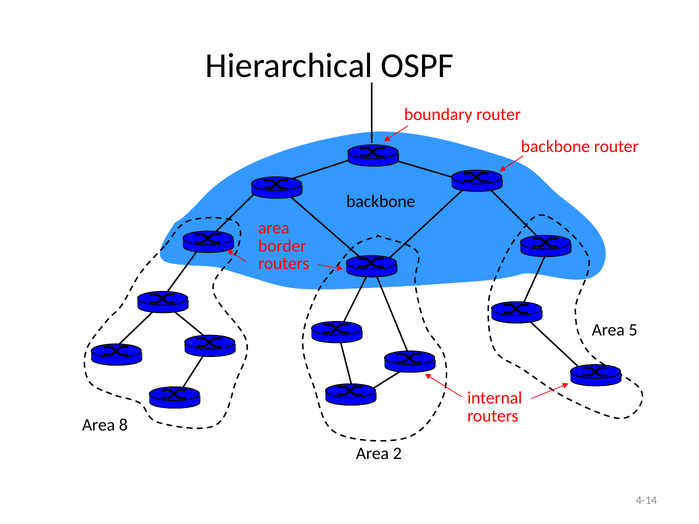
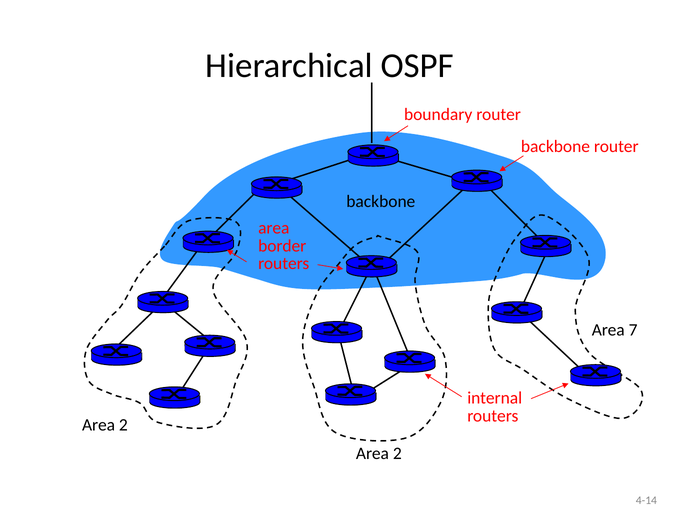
5: 5 -> 7 (633, 330)
8: 8 -> 2 (123, 425)
